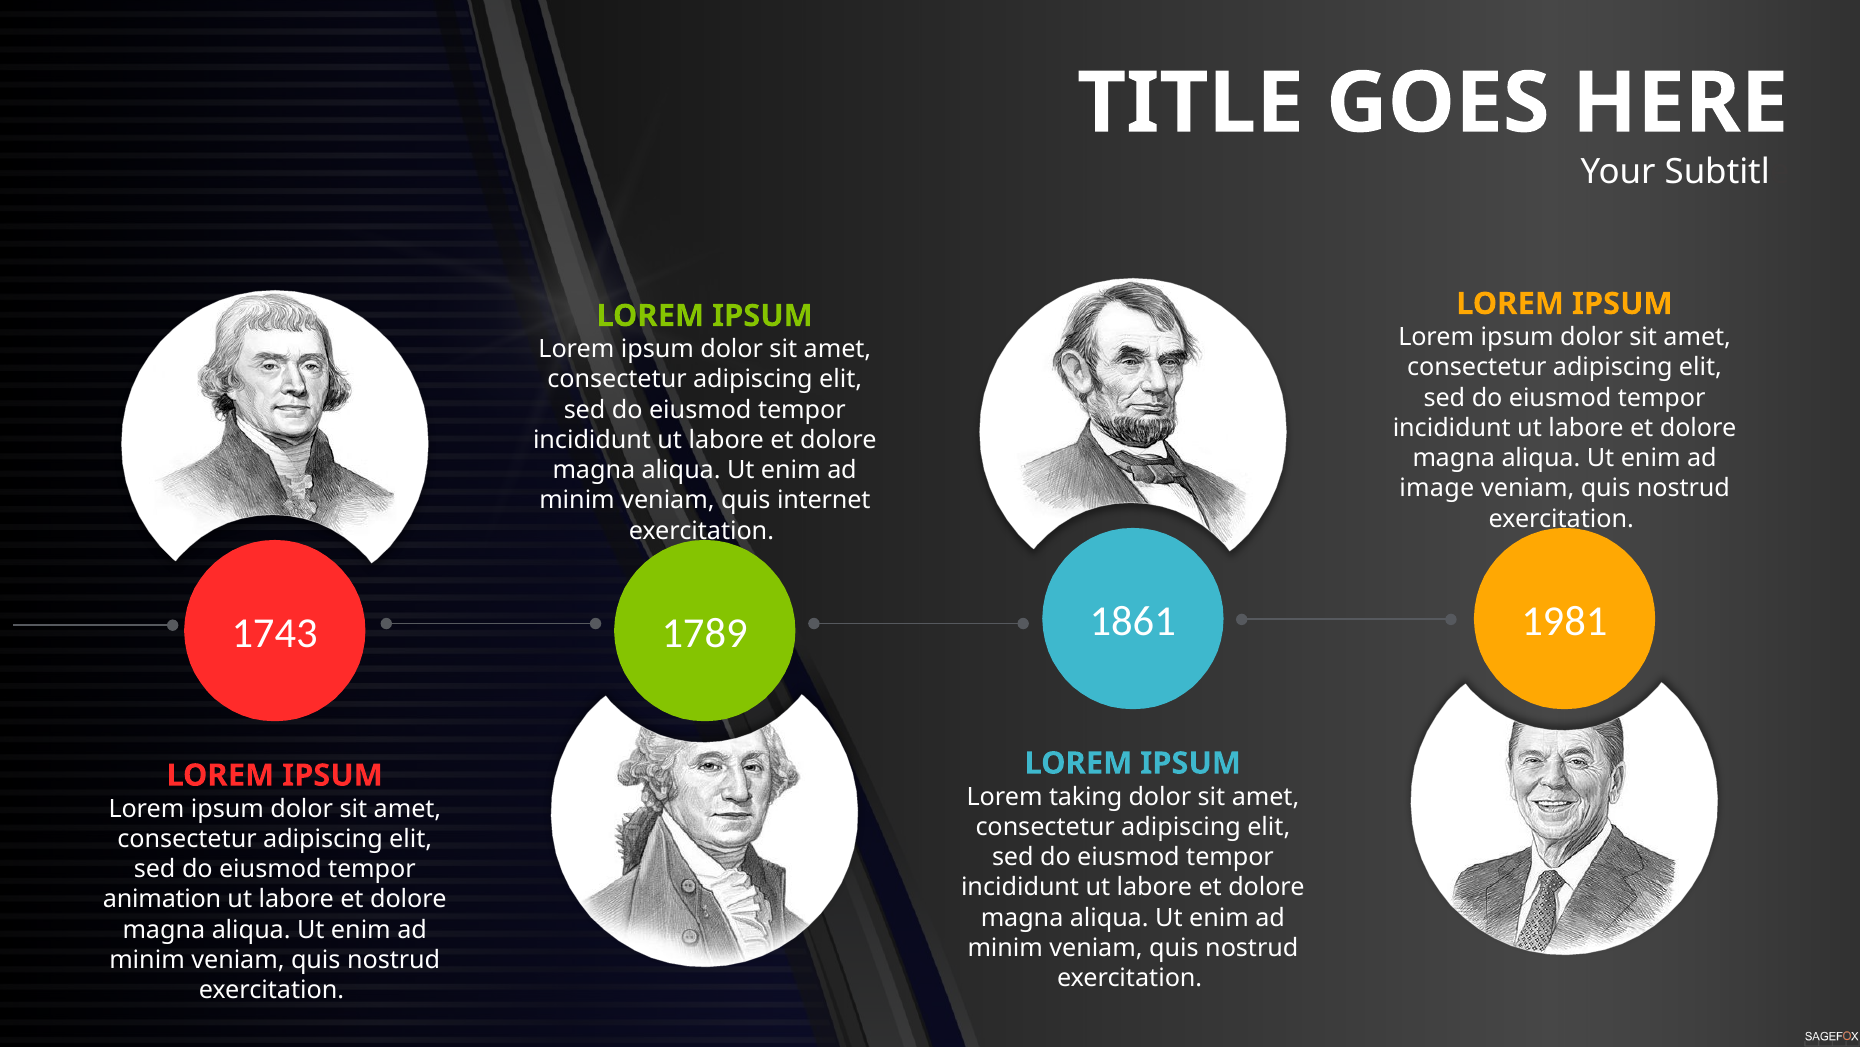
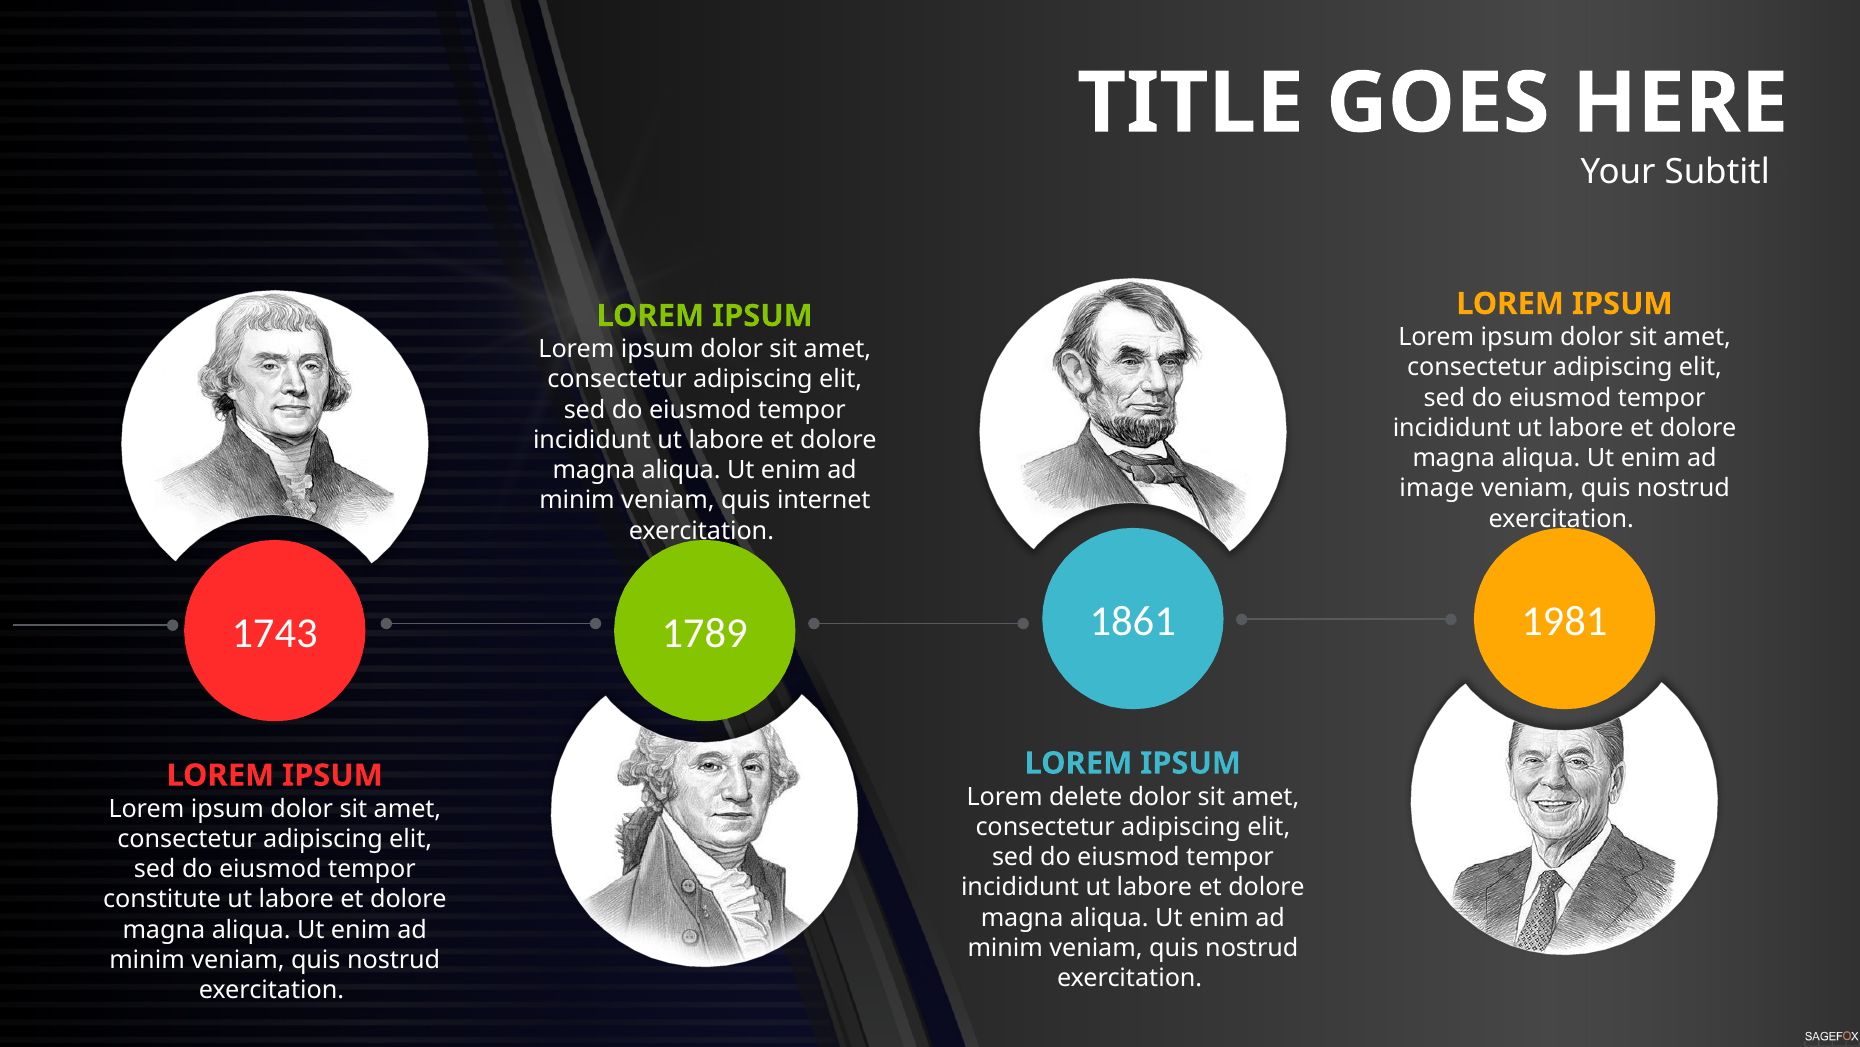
taking: taking -> delete (1086, 796)
animation: animation -> constitute (162, 899)
